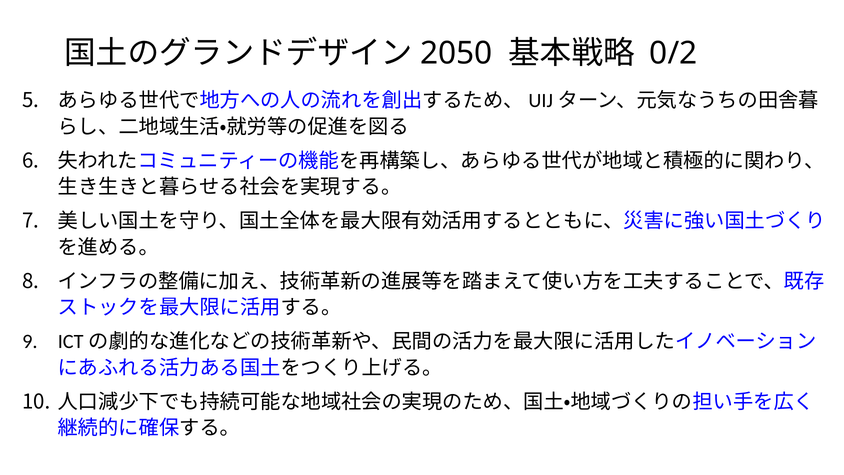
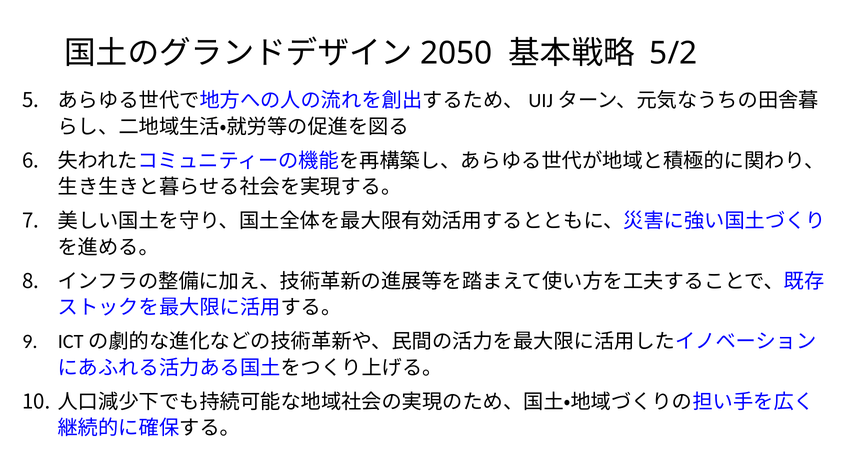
0/2: 0/2 -> 5/2 (673, 53)
